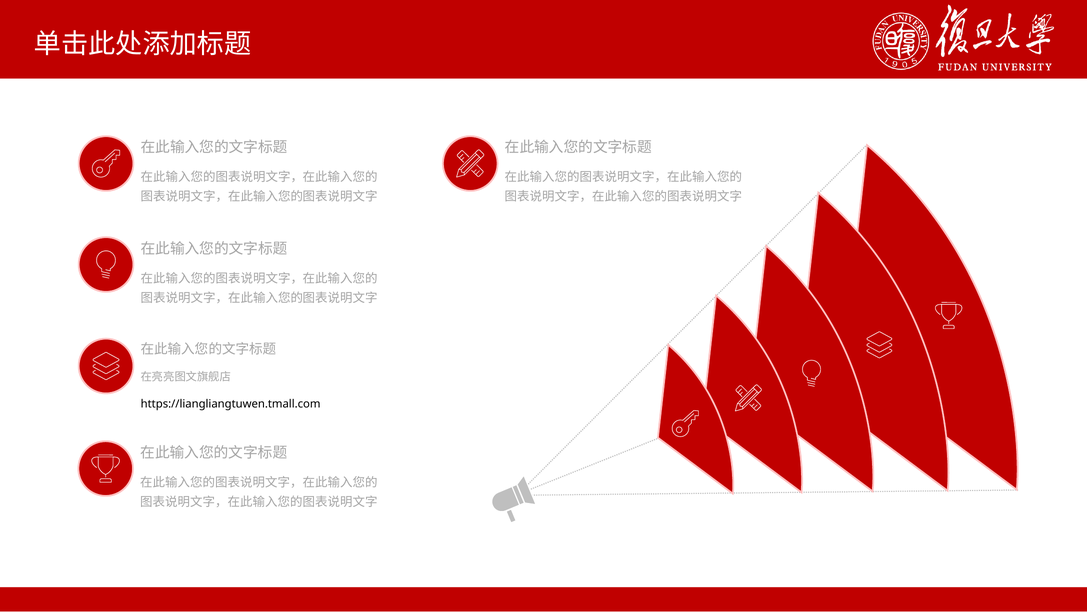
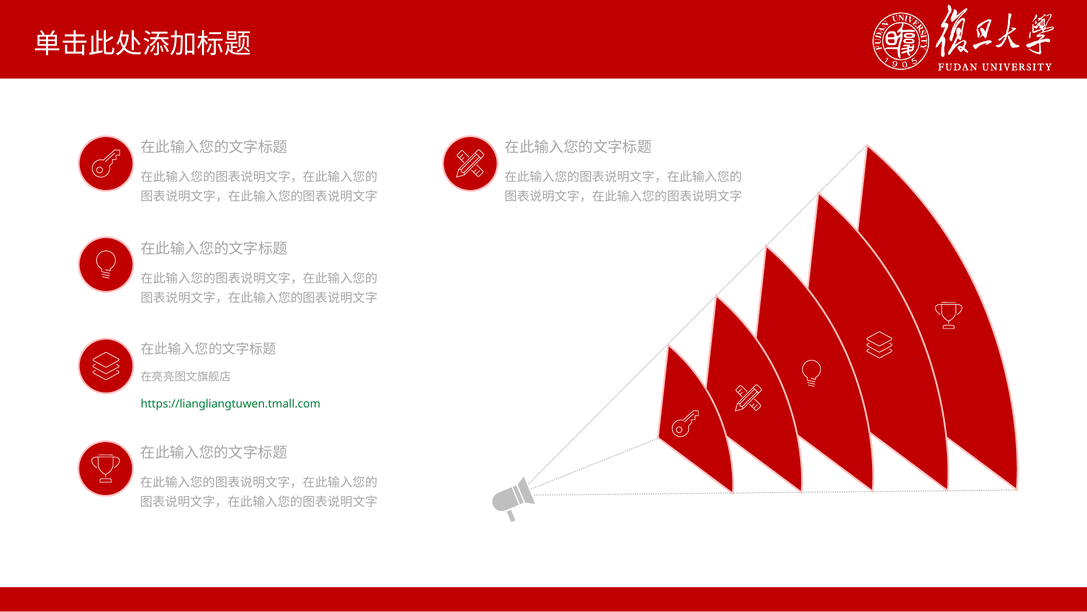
https://liangliangtuwen.tmall.com colour: black -> green (231, 404)
